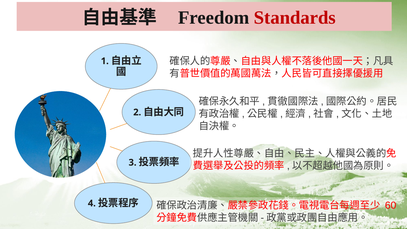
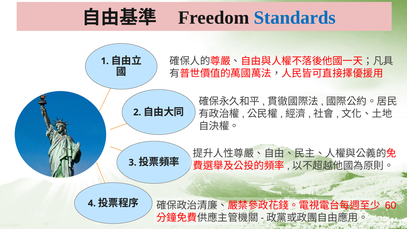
Standards colour: red -> blue (295, 18)
